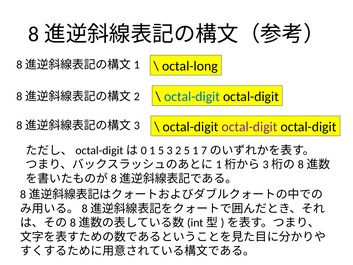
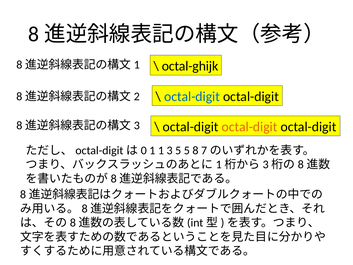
octal-long: octal-long -> octal-ghijk (190, 66)
octal-digit colour: purple -> orange (250, 127)
1 5: 5 -> 1 (161, 150)
3 2: 2 -> 5 (178, 150)
5 1: 1 -> 8 (195, 150)
